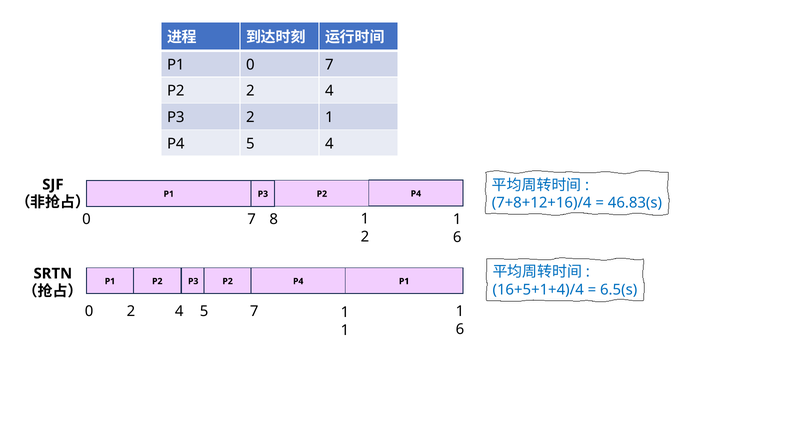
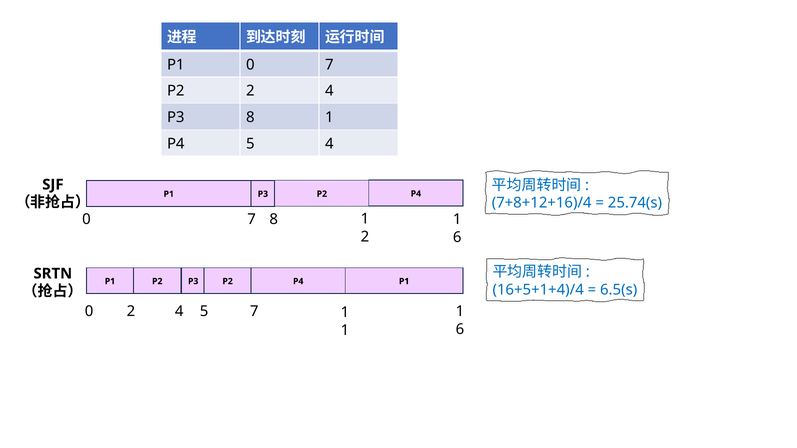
P3 2: 2 -> 8 (250, 117)
46.83(s: 46.83(s -> 25.74(s (635, 203)
